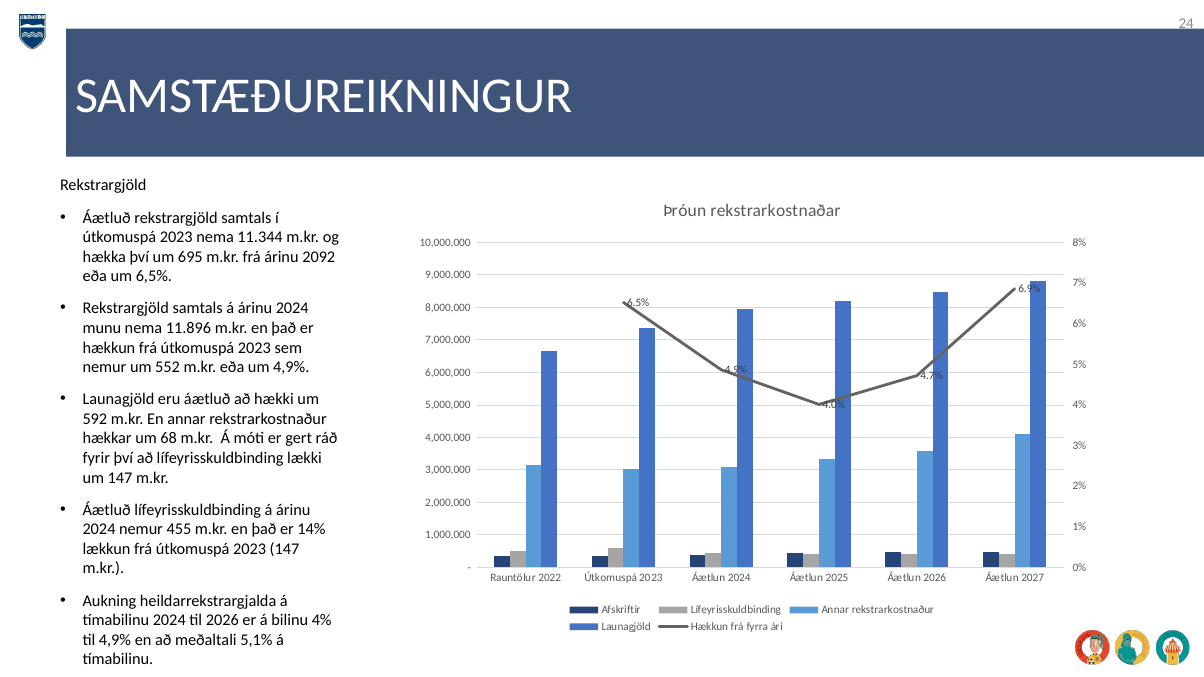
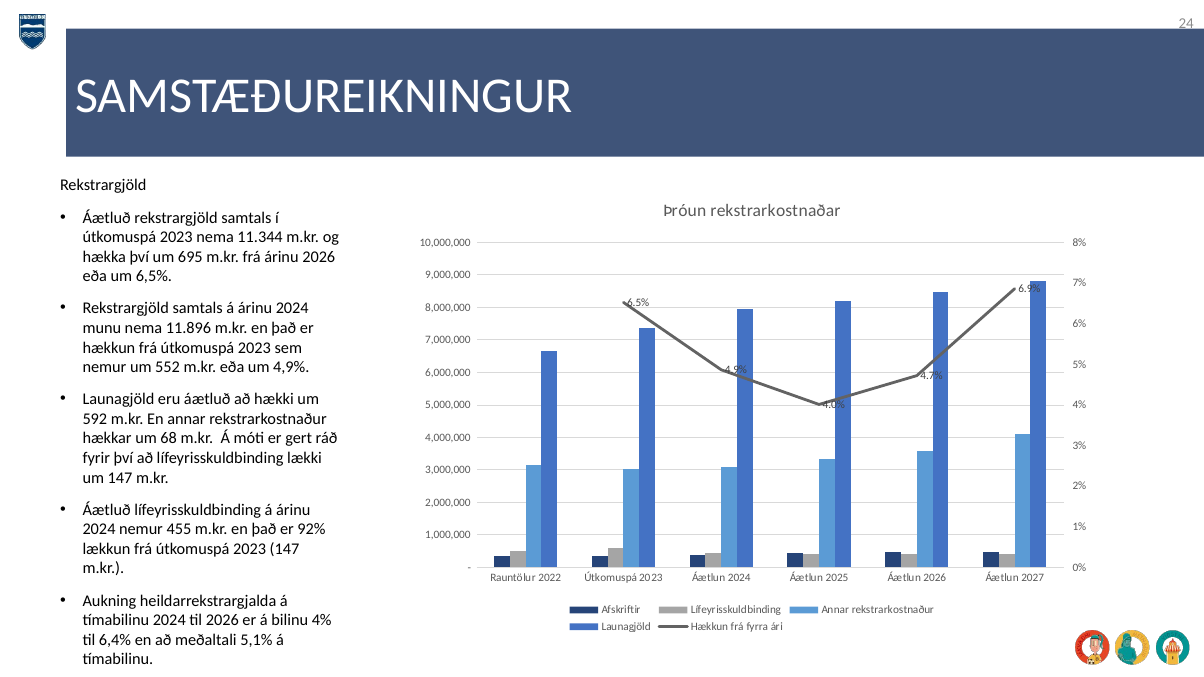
árinu 2092: 2092 -> 2026 (319, 257)
14%: 14% -> 92% (312, 530)
til 4,9%: 4,9% -> 6,4% (115, 640)
